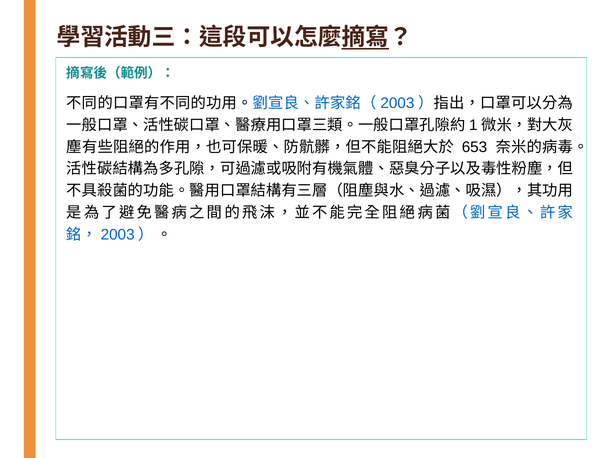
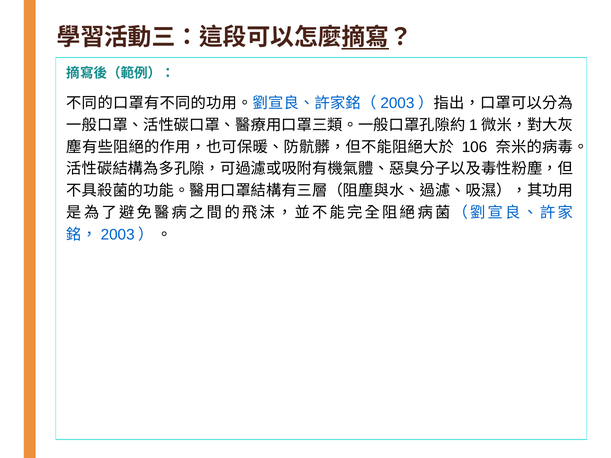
653: 653 -> 106 (474, 147)
